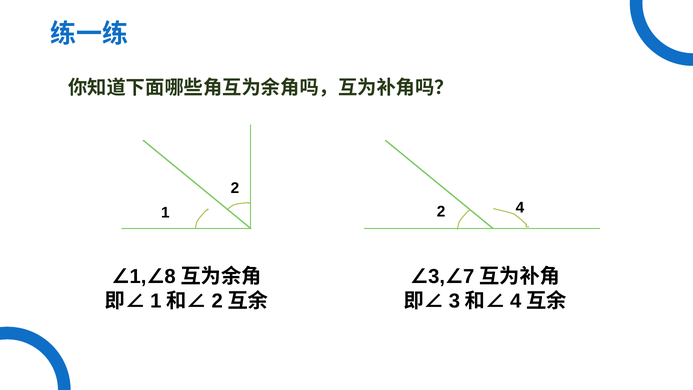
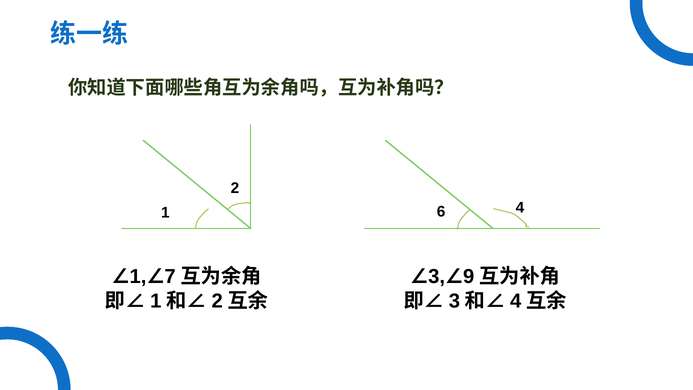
1 2: 2 -> 6 (441, 212)
8: 8 -> 7 (170, 277)
7: 7 -> 9 (469, 277)
